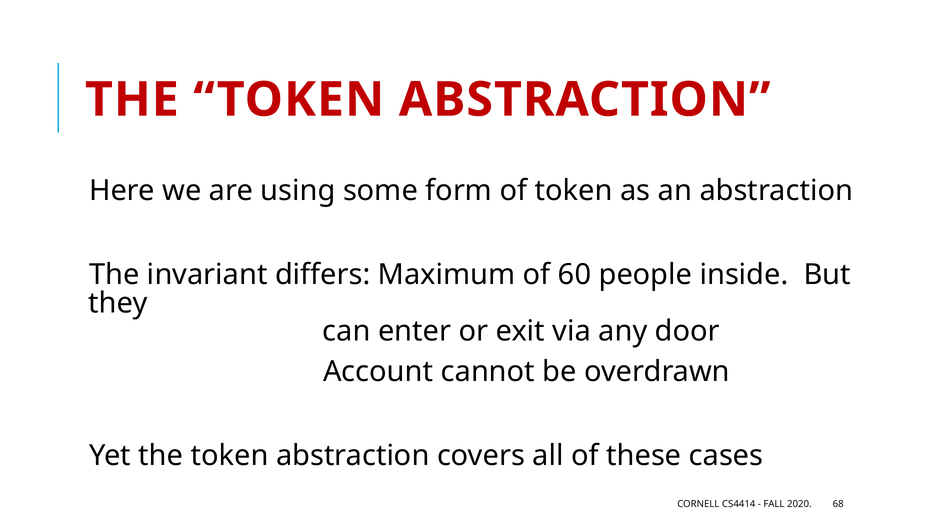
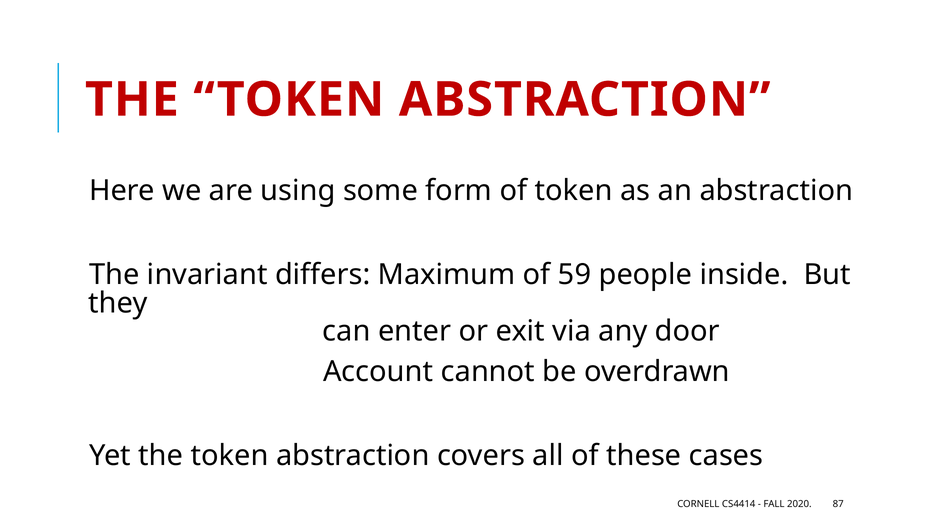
60: 60 -> 59 (575, 275)
68: 68 -> 87 (838, 503)
